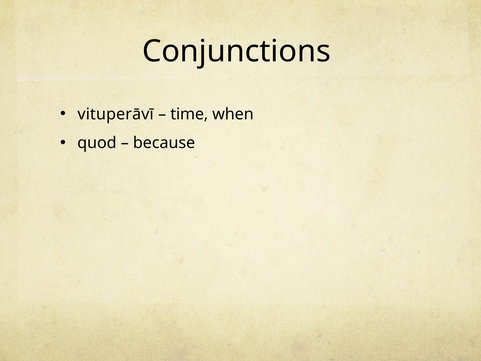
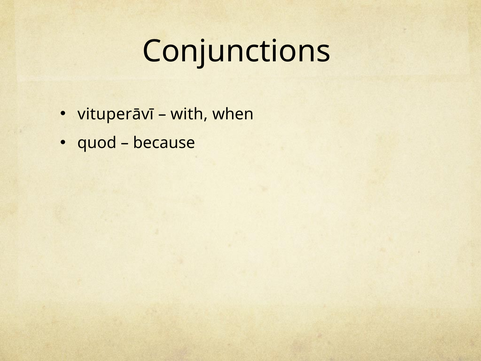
time: time -> with (189, 114)
